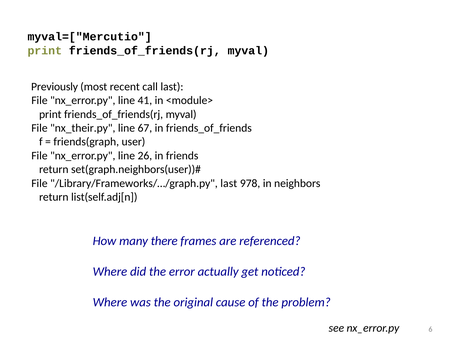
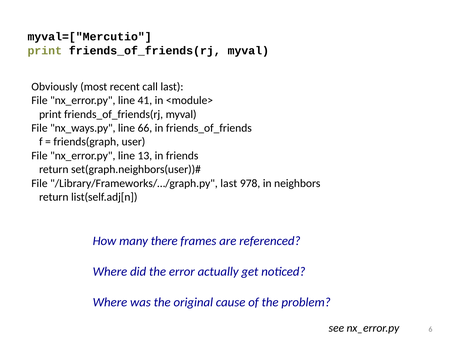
Previously: Previously -> Obviously (55, 87)
nx_their.py: nx_their.py -> nx_ways.py (83, 128)
67: 67 -> 66 (145, 128)
26: 26 -> 13 (145, 156)
